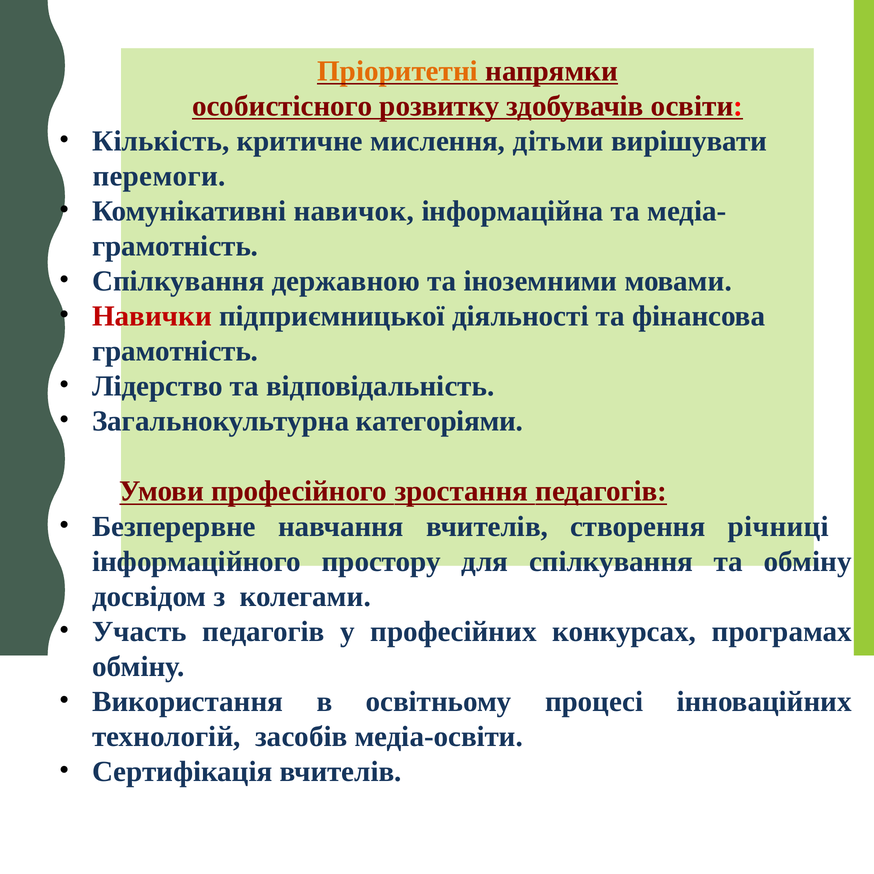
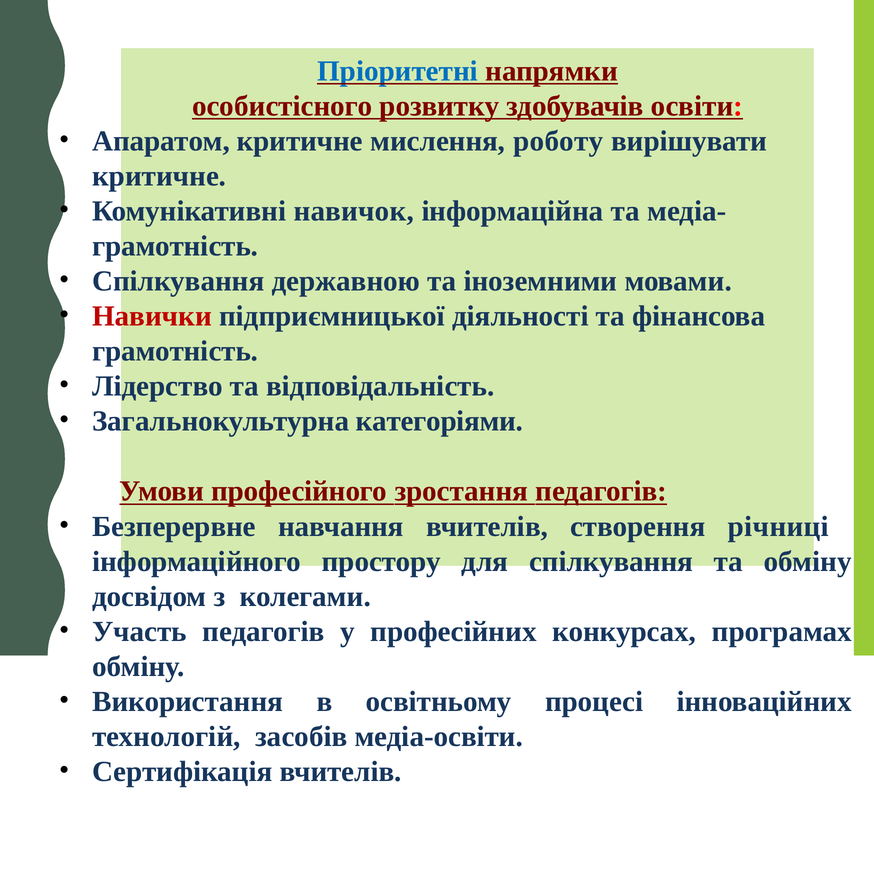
Пріоритетні colour: orange -> blue (398, 71)
Кількість: Кількість -> Апаратом (161, 141)
дітьми: дітьми -> роботу (558, 141)
перемоги: перемоги -> критичне (159, 176)
